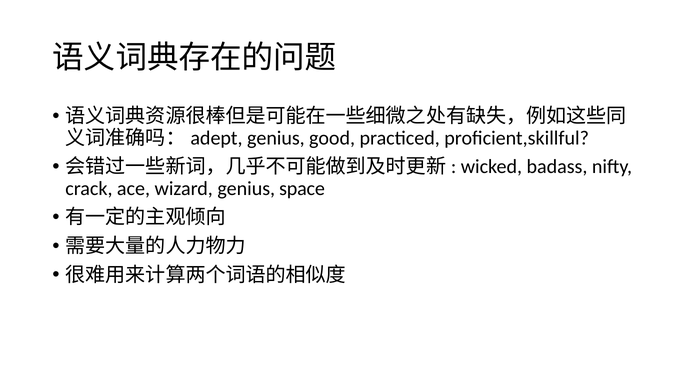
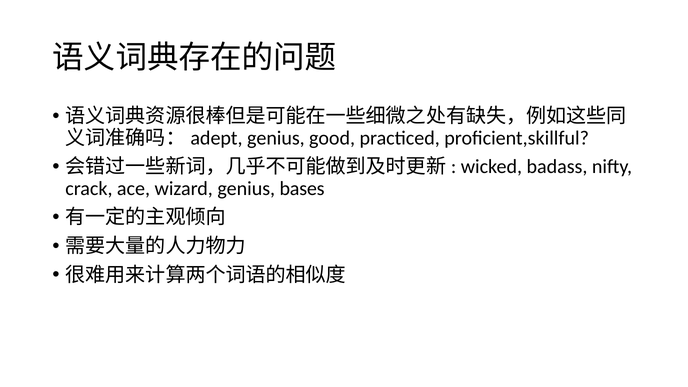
space: space -> bases (302, 189)
